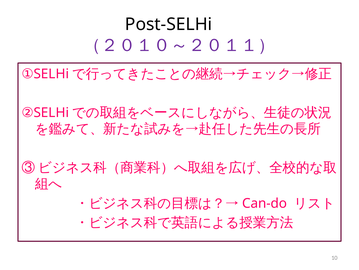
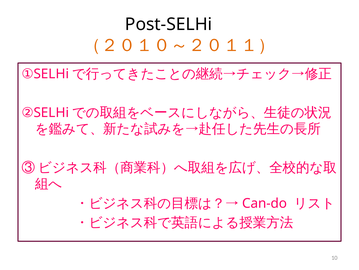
（２０１０～２０１１） colour: purple -> orange (179, 45)
